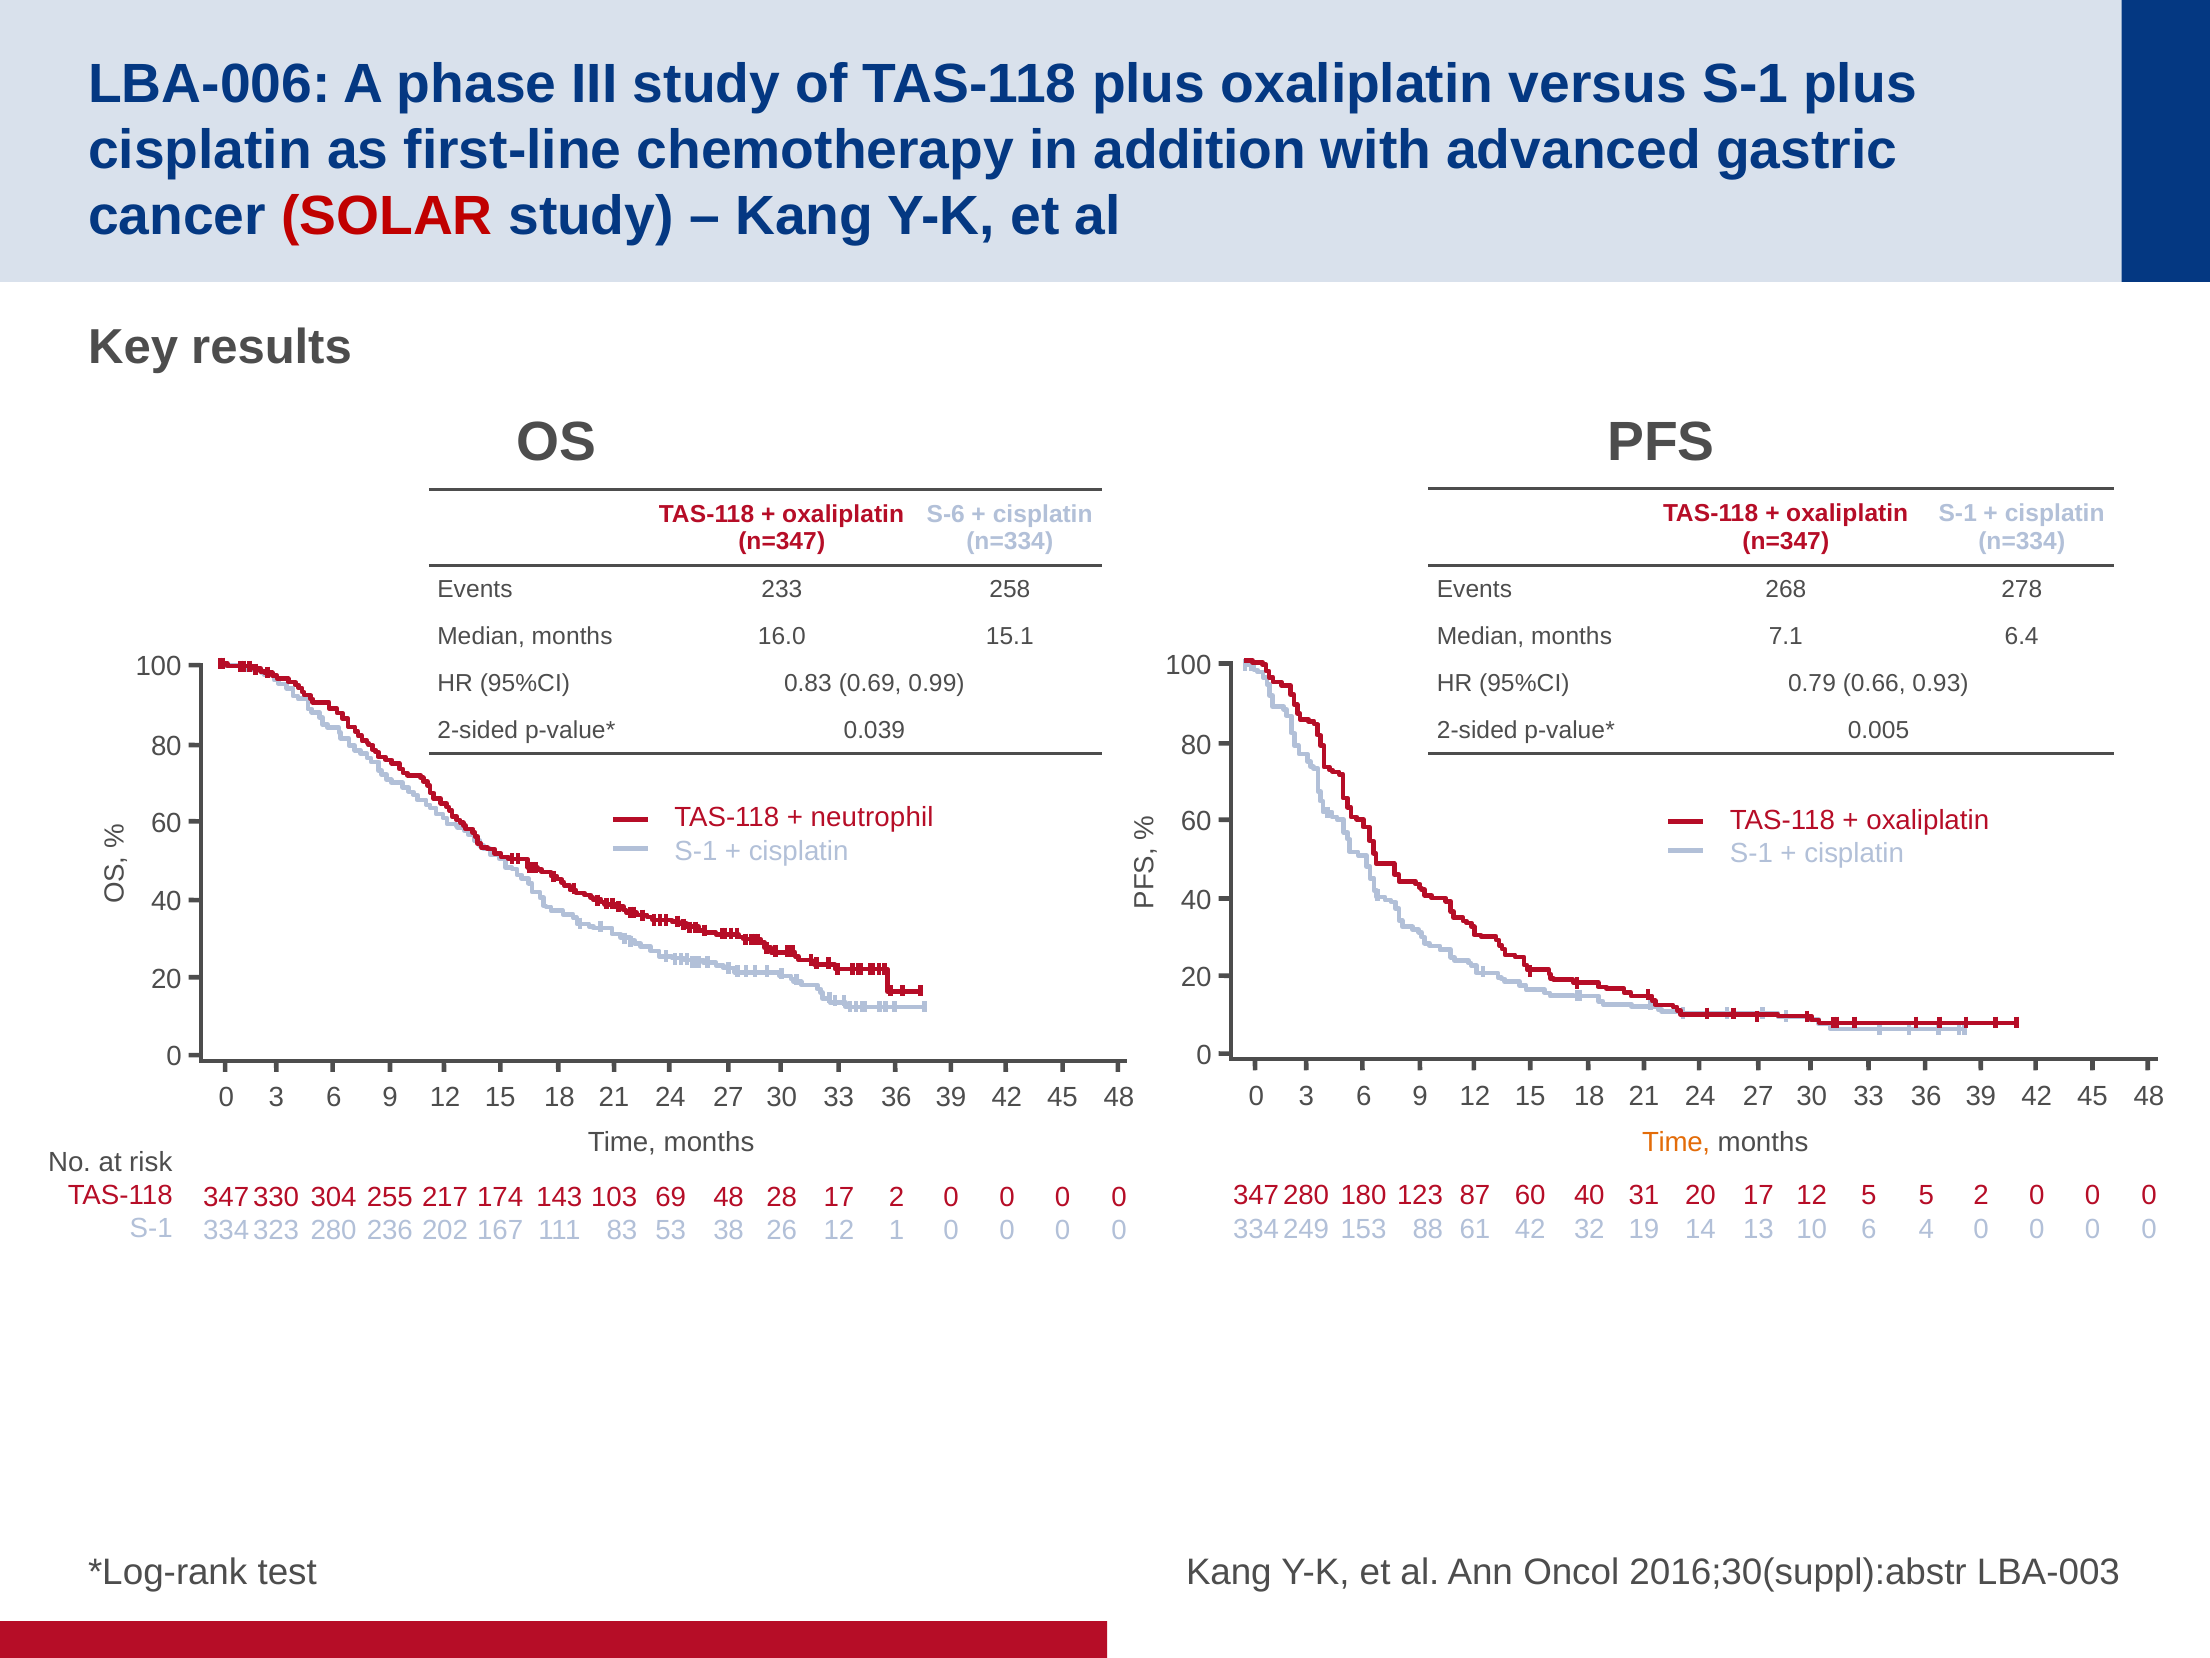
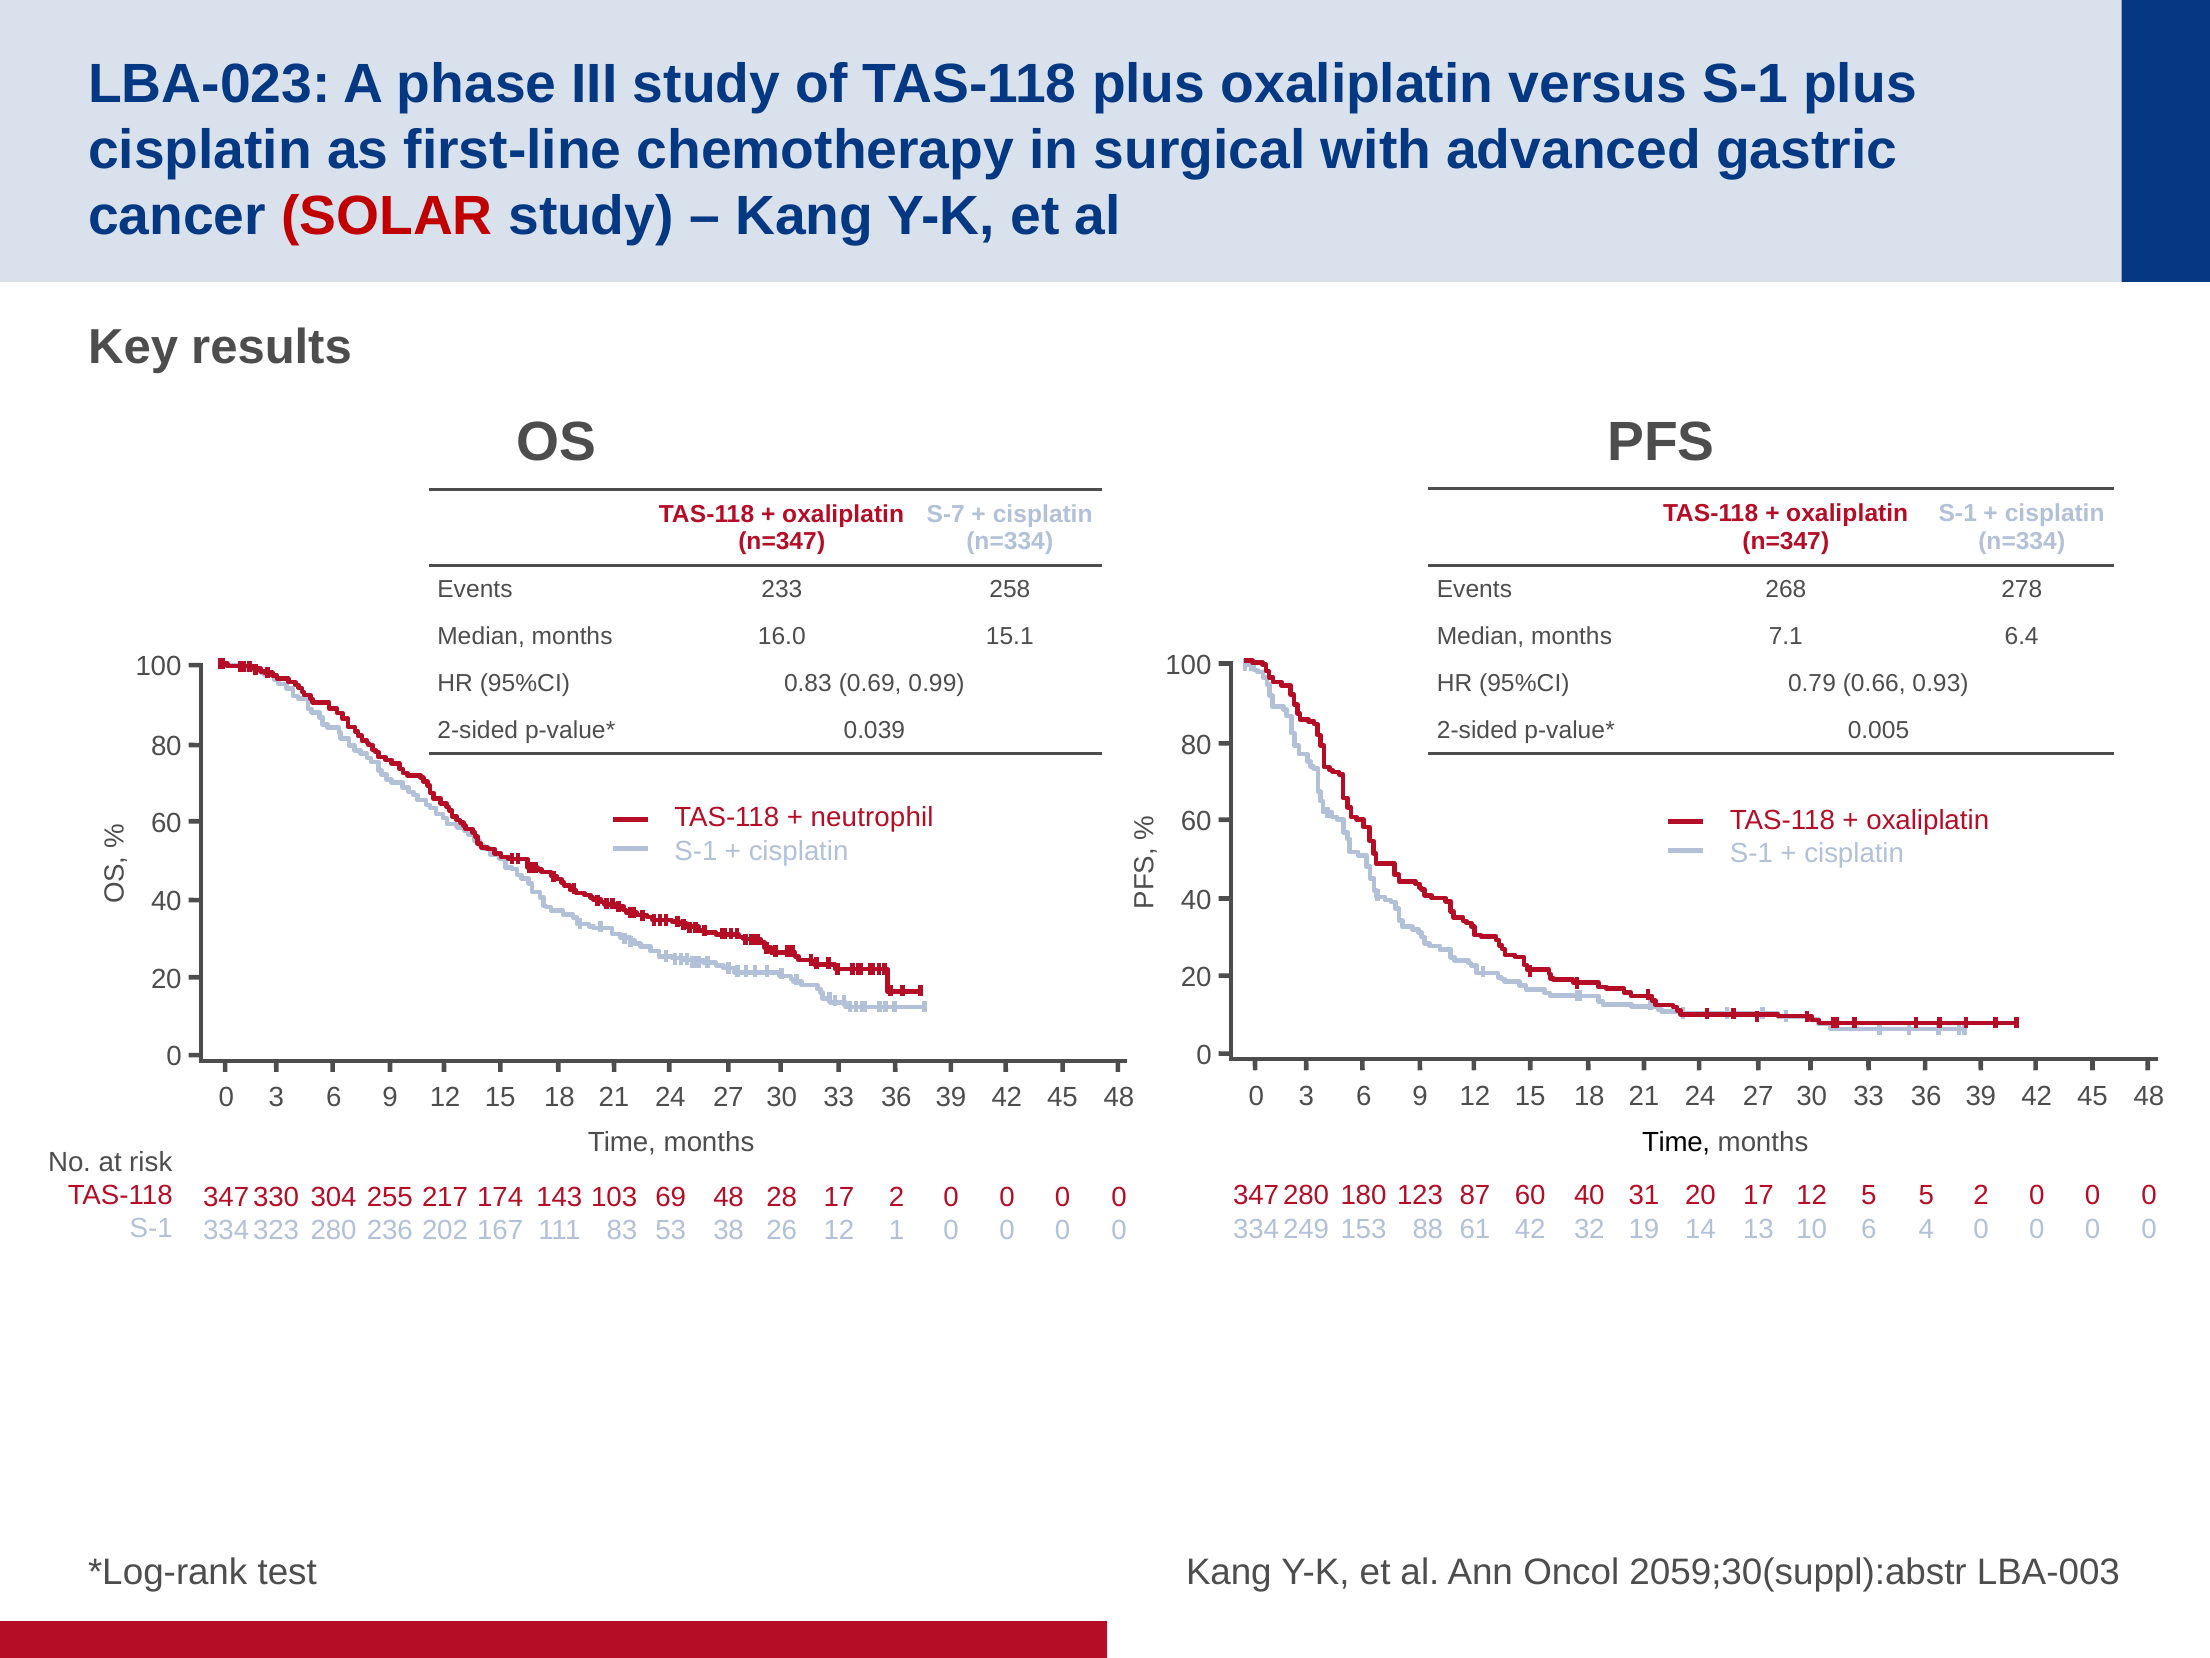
LBA-006: LBA-006 -> LBA-023 (209, 84)
addition: addition -> surgical (1200, 150)
S-6: S-6 -> S-7 (946, 514)
Time colour: orange -> black (1676, 1142)
2016;30(suppl):abstr: 2016;30(suppl):abstr -> 2059;30(suppl):abstr (1798, 1571)
